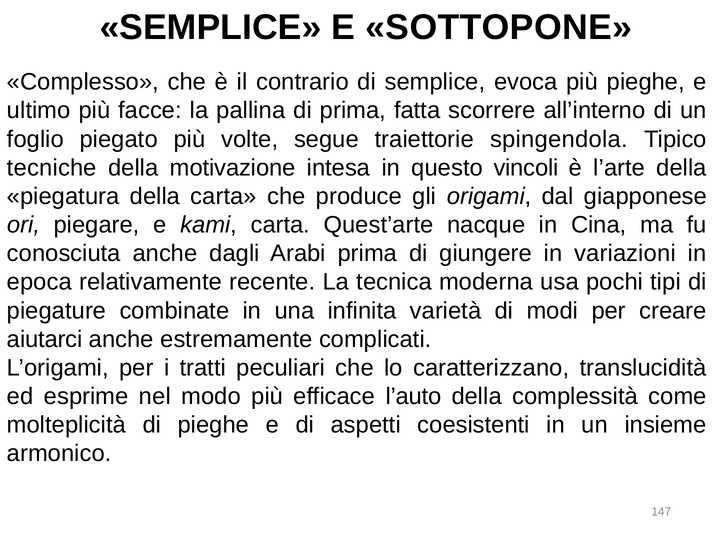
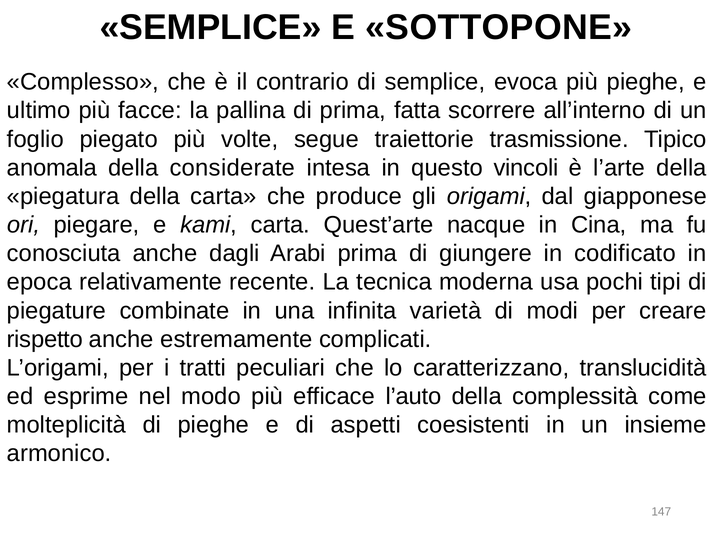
spingendola: spingendola -> trasmissione (559, 139)
tecniche: tecniche -> anomala (52, 168)
motivazione: motivazione -> considerate (233, 168)
variazioni: variazioni -> codificato (625, 253)
aiutarci: aiutarci -> rispetto (45, 339)
